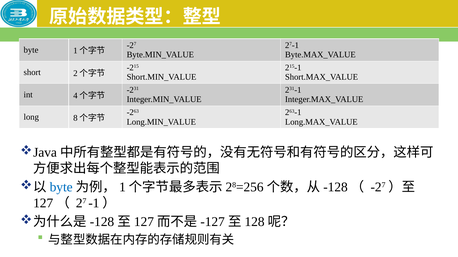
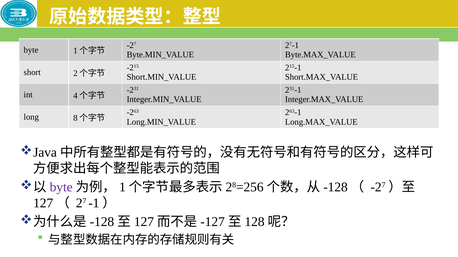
byte colour: blue -> purple (61, 188)
